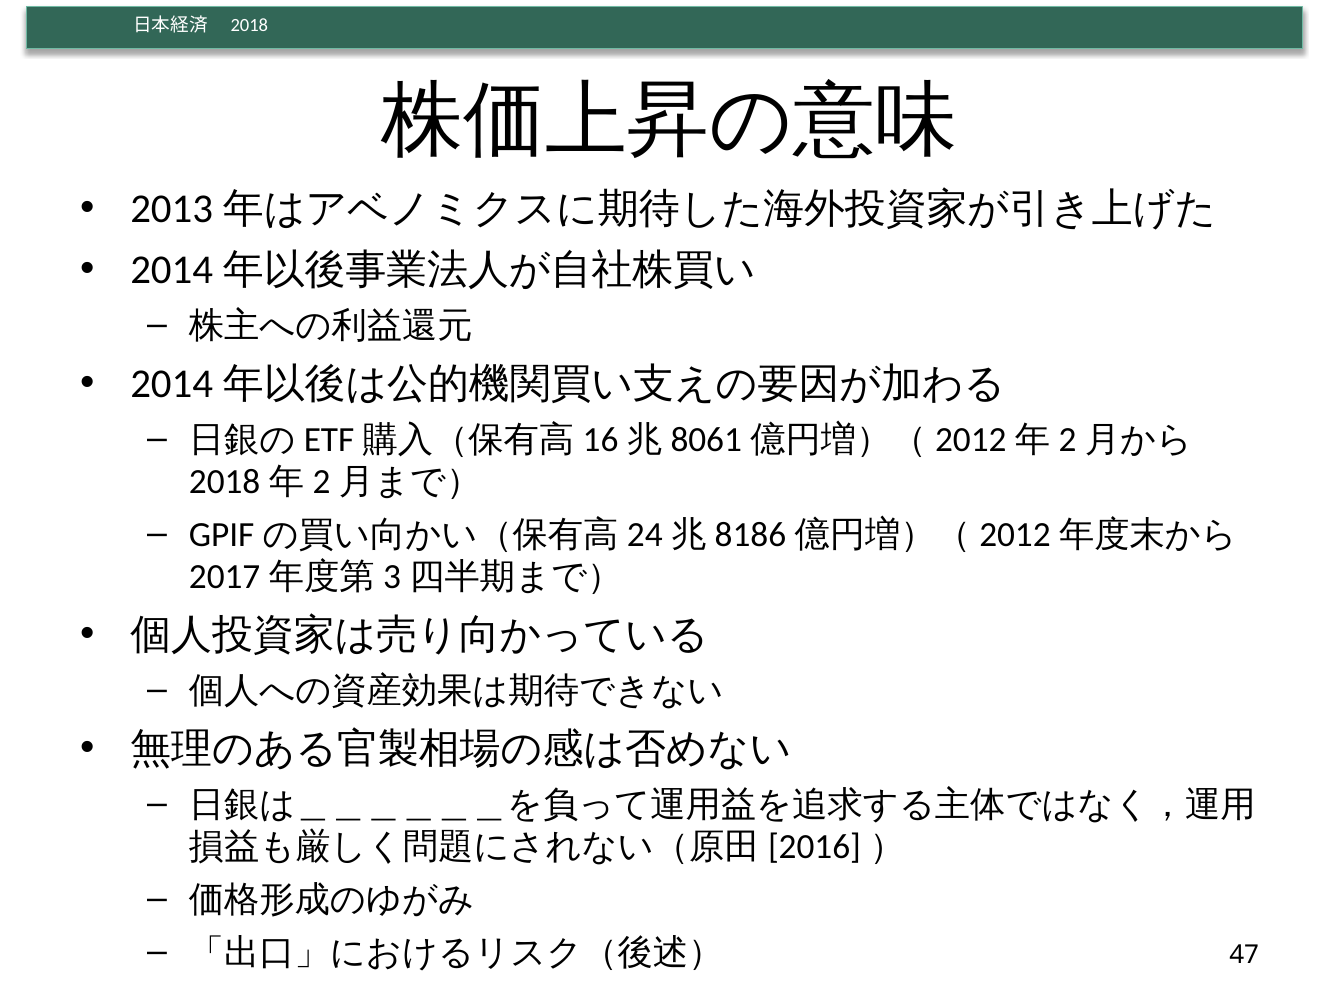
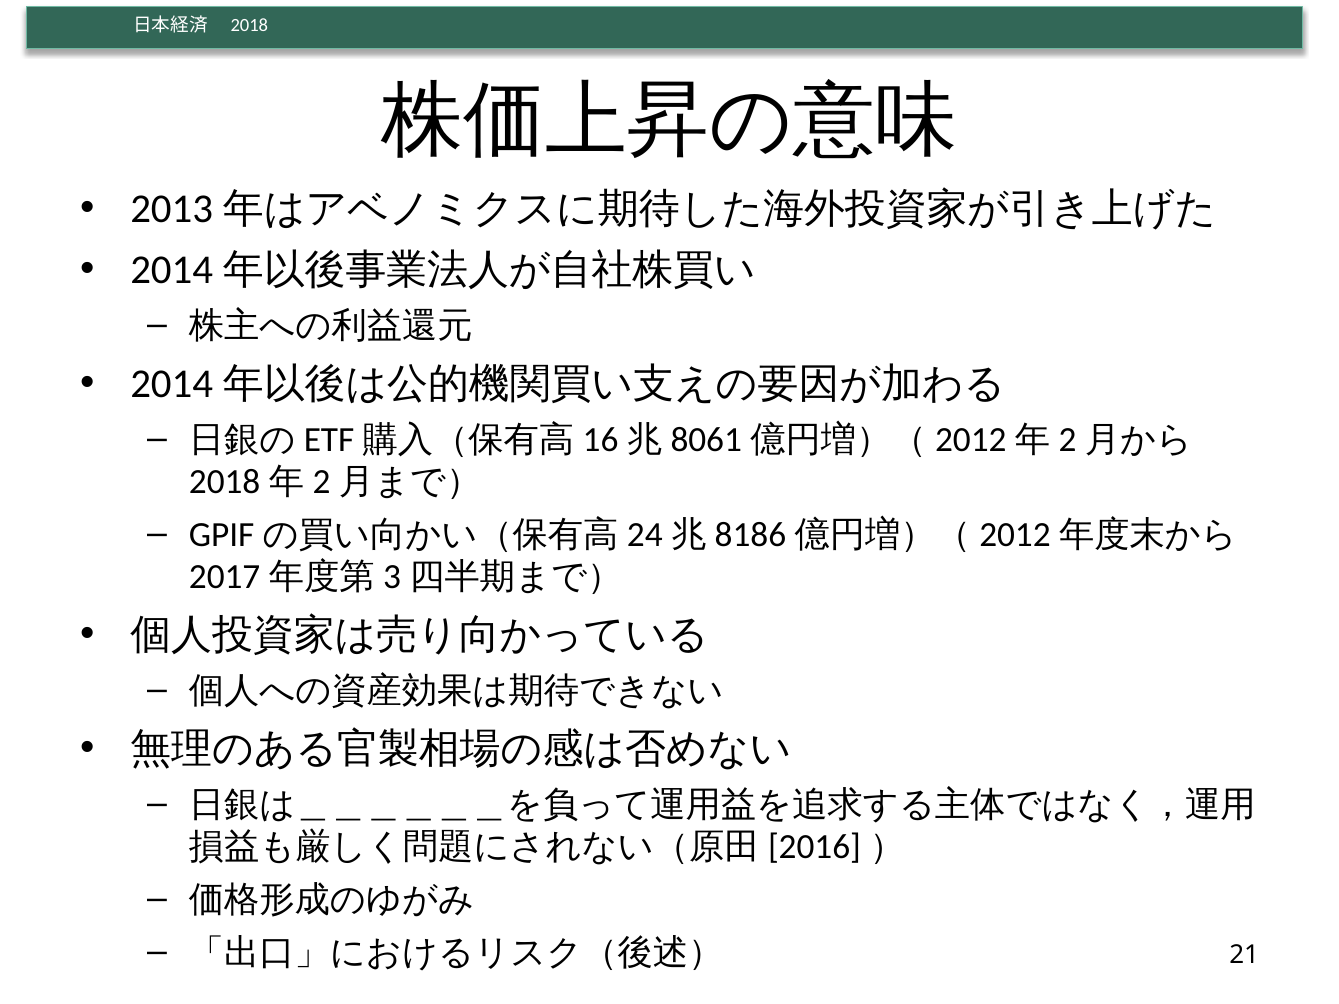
47: 47 -> 21 (1244, 955)
